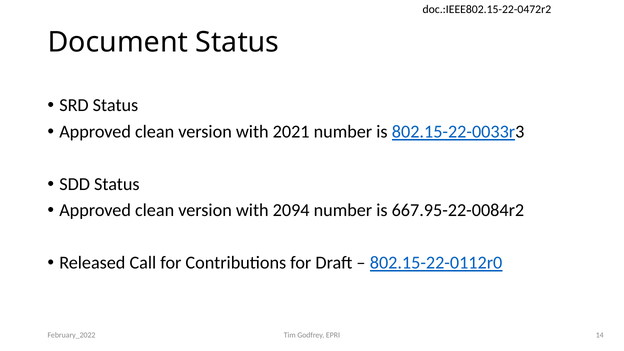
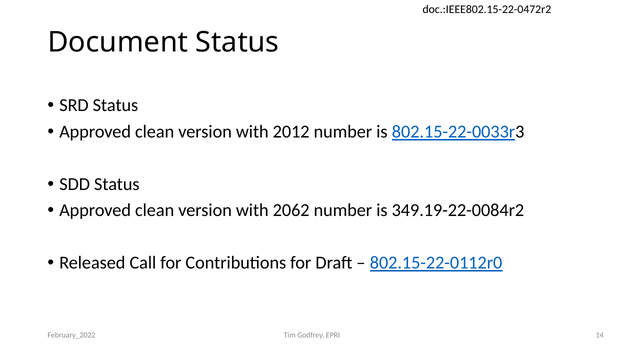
2021: 2021 -> 2012 (291, 132)
2094: 2094 -> 2062 (291, 210)
667.95-22-0084r2: 667.95-22-0084r2 -> 349.19-22-0084r2 (458, 210)
